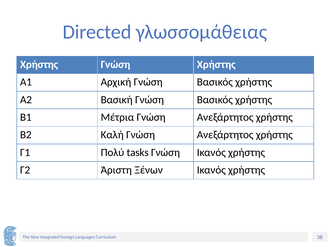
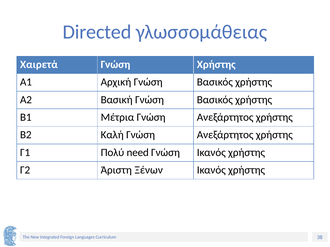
Χρήστης: Χρήστης -> Χαιρετά (39, 65)
tasks: tasks -> need (138, 153)
